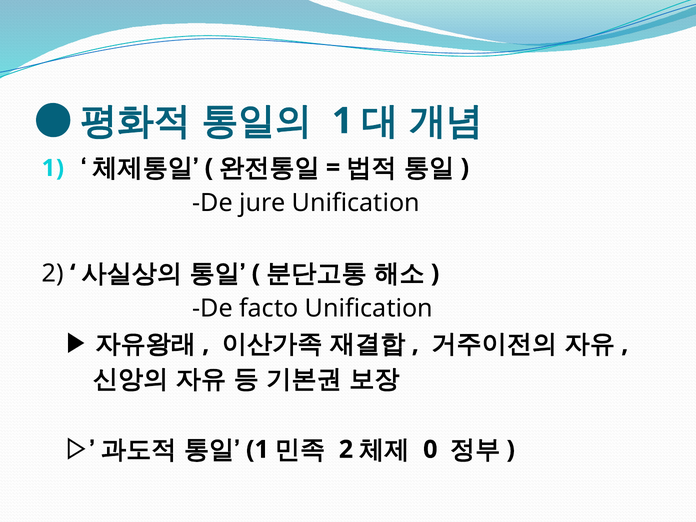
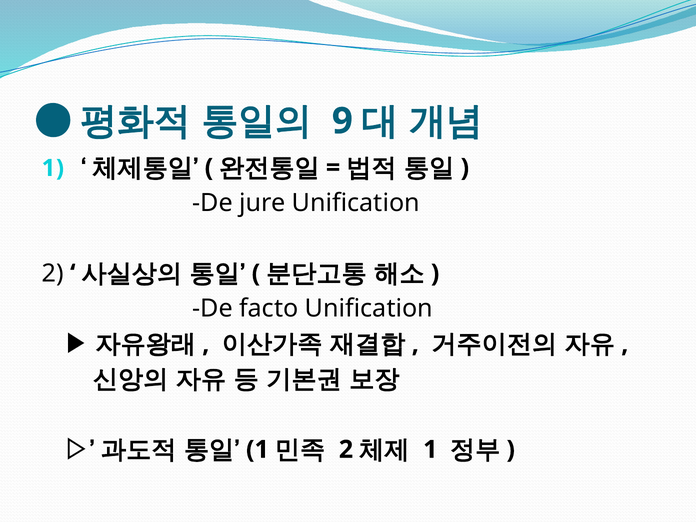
1: 1 -> 9 (342, 121)
0: 0 -> 1 (430, 450)
